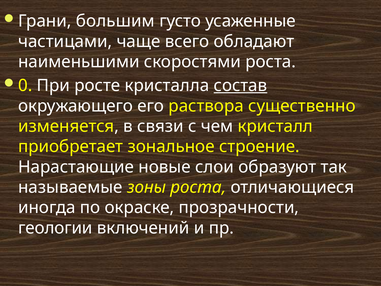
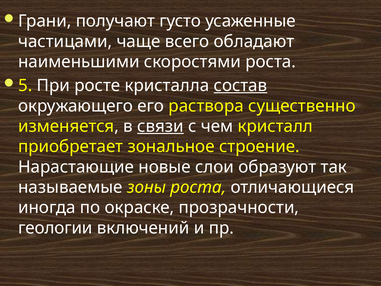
большим: большим -> получают (115, 21)
0: 0 -> 5 (25, 85)
связи underline: none -> present (160, 126)
